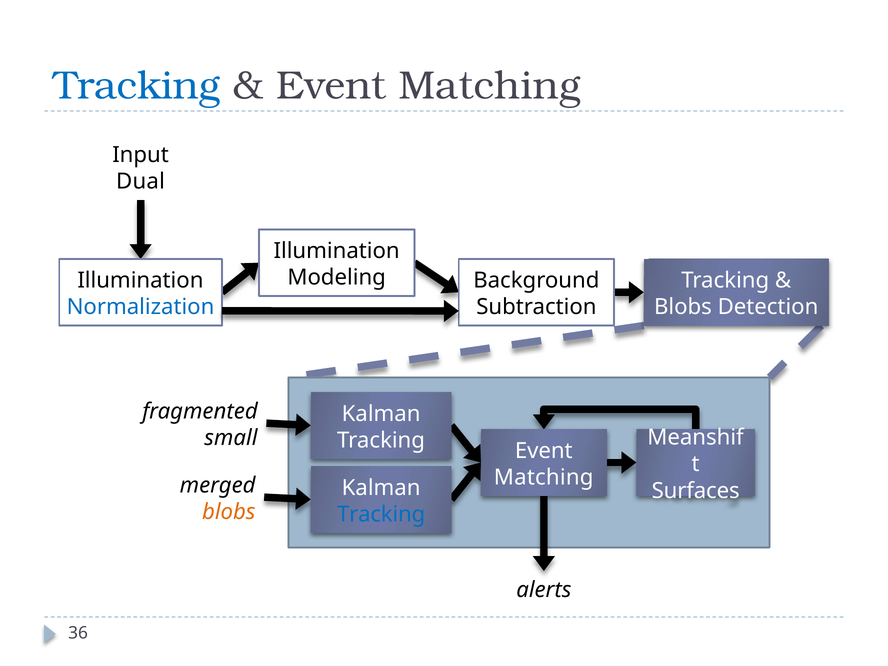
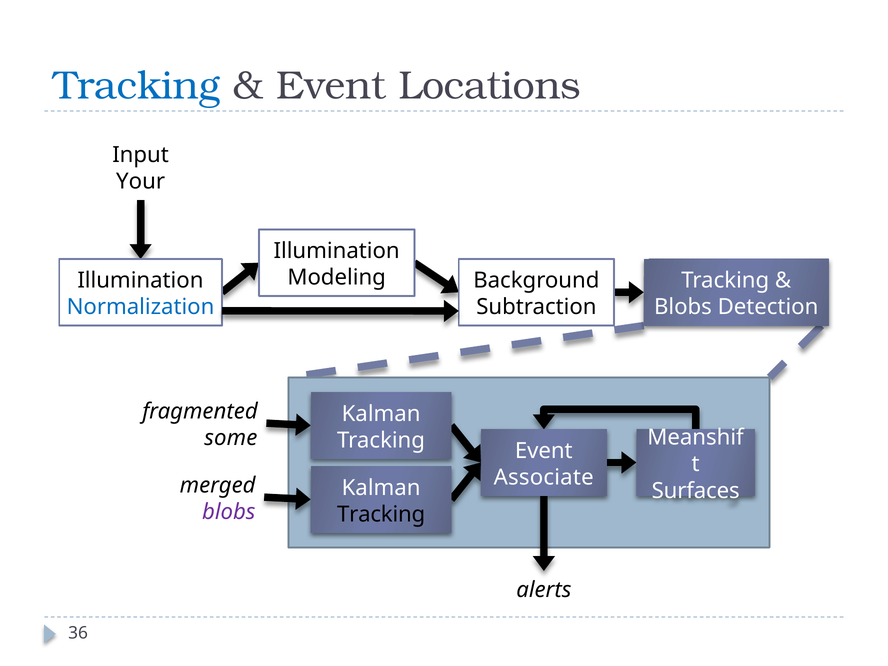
Matching: Matching -> Locations (490, 86)
Dual: Dual -> Your (141, 181)
small: small -> some (231, 438)
Matching: Matching -> Associate (544, 477)
blobs colour: orange -> purple (229, 512)
Tracking colour: blue -> black (381, 514)
